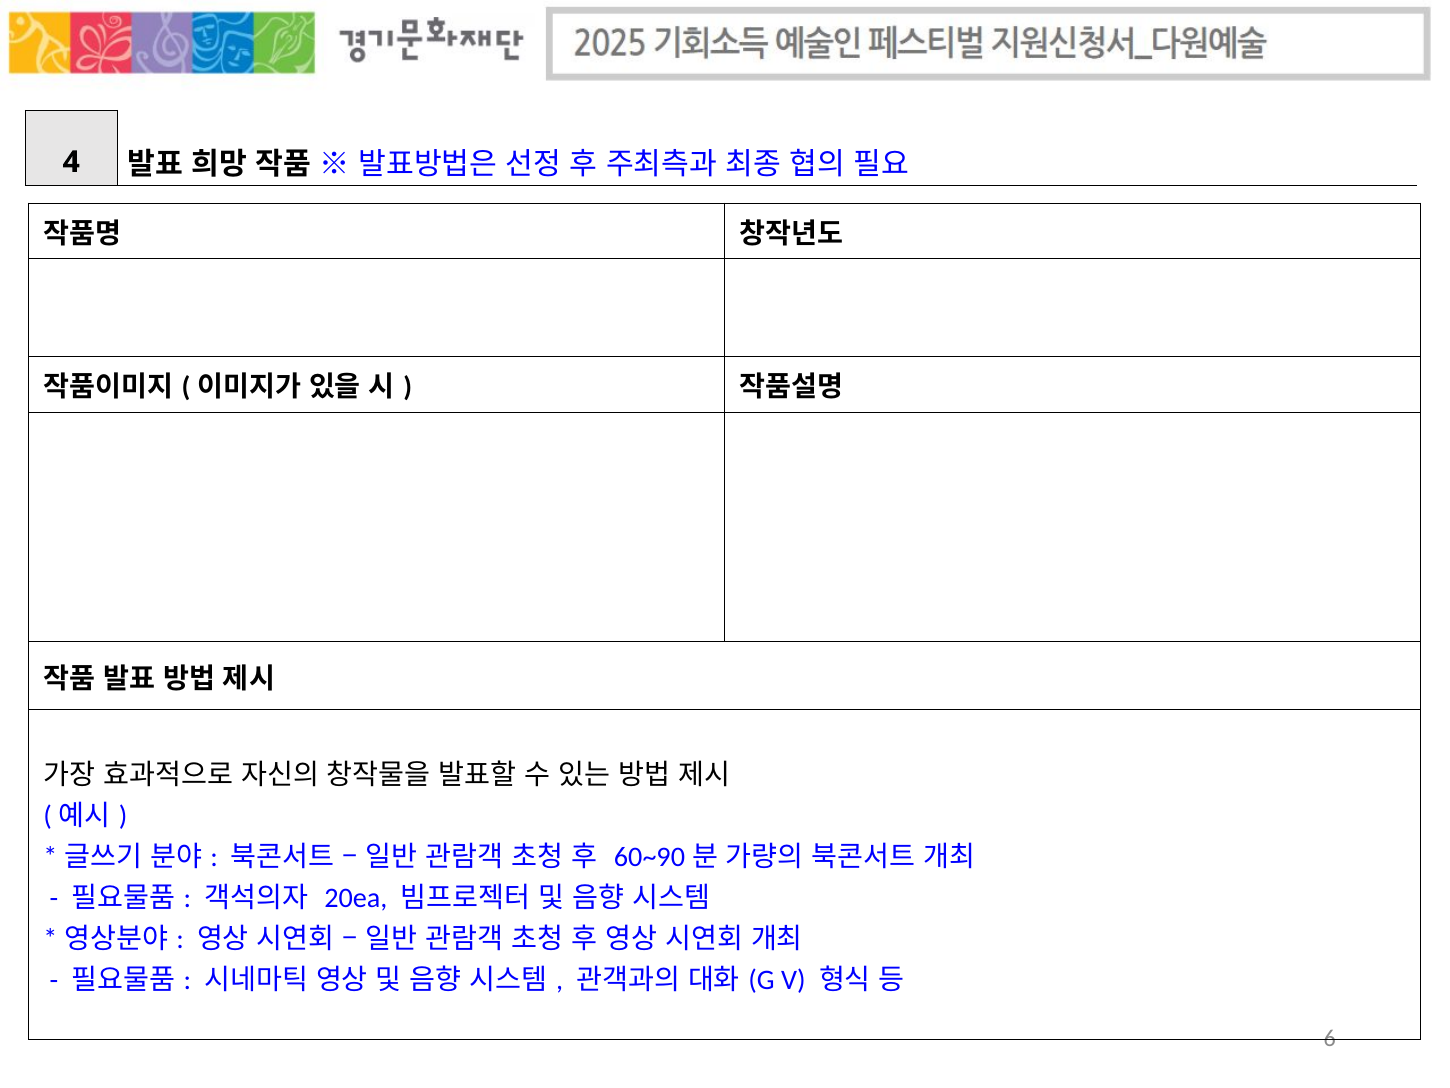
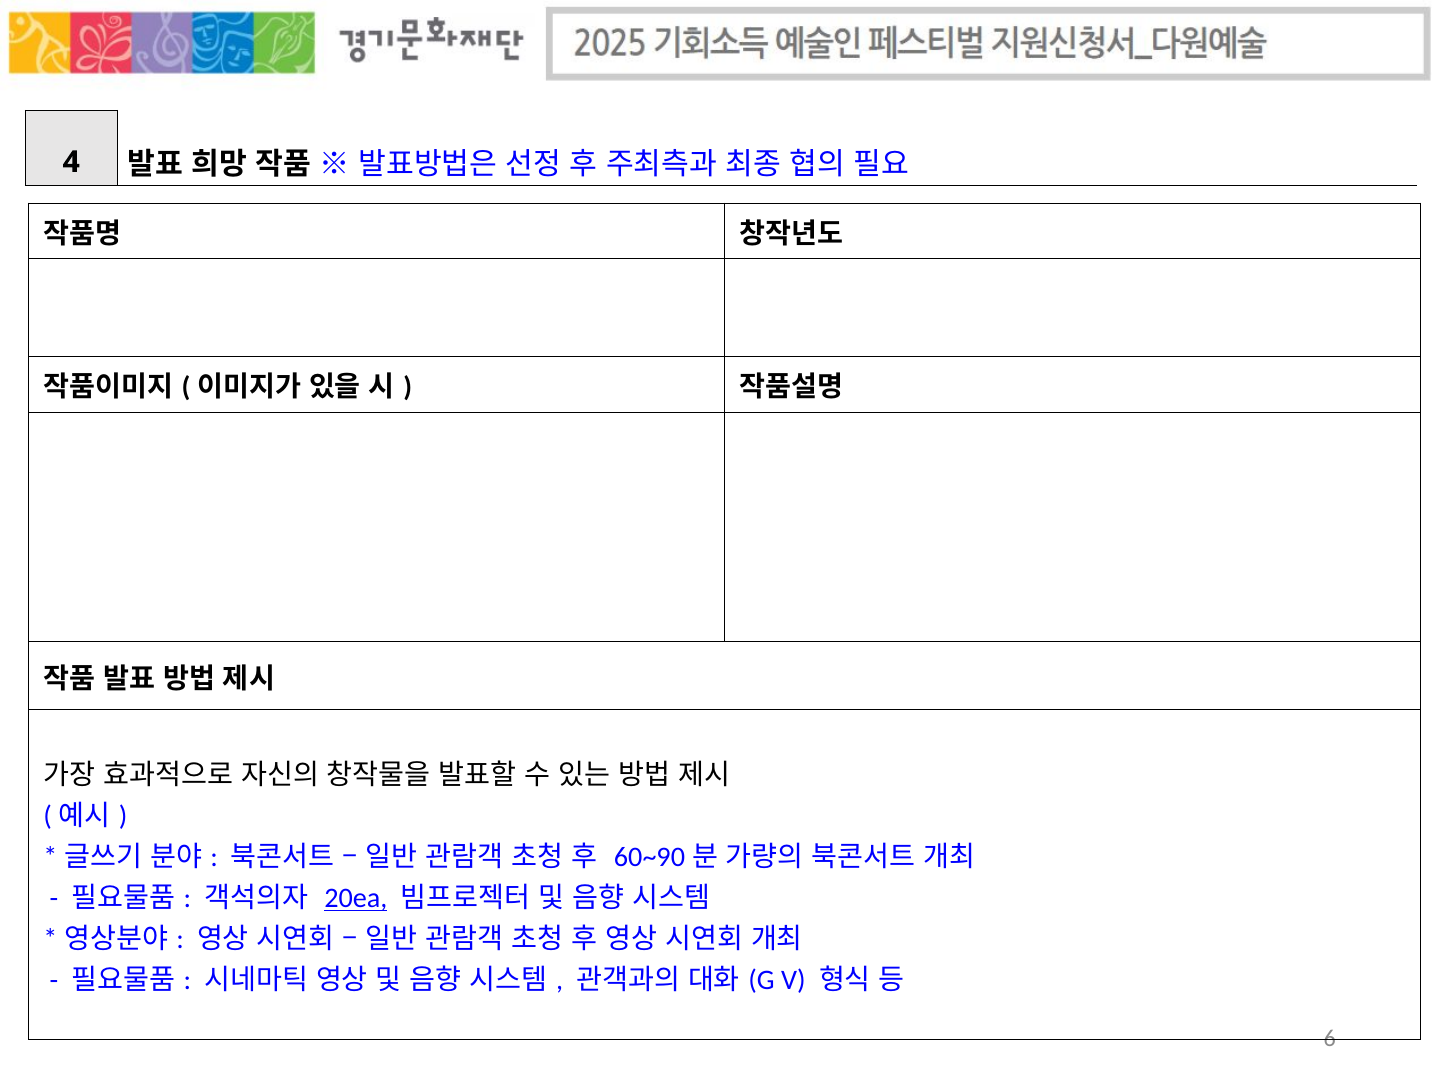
20ea underline: none -> present (356, 898)
